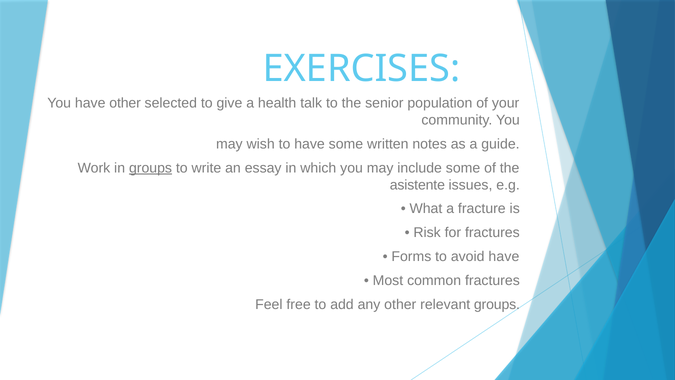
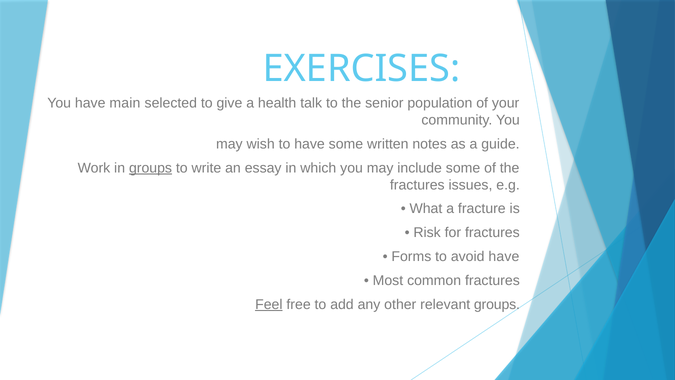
have other: other -> main (125, 103)
asistente: asistente -> fractures (417, 185)
Feel underline: none -> present (269, 304)
